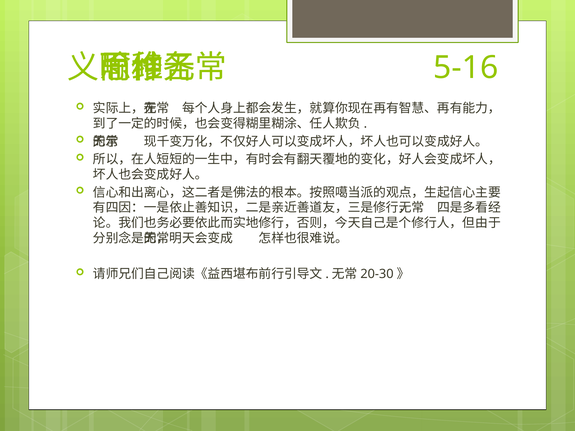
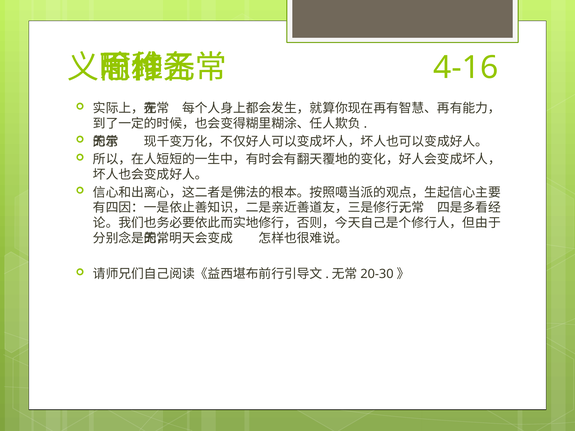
5-16: 5-16 -> 4-16 (466, 68)
